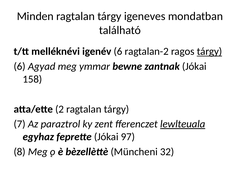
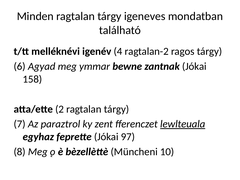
igenév 6: 6 -> 4 (118, 51)
tárgy underline: present -> none (209, 51)
32: 32 -> 10 (167, 152)
